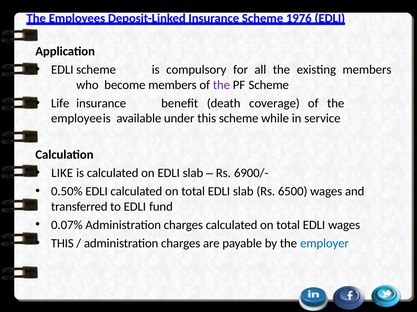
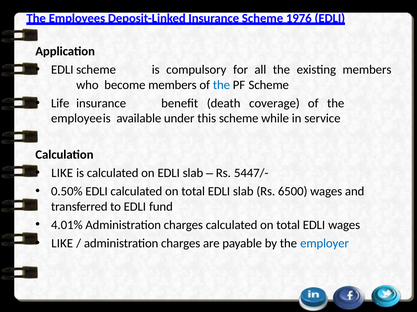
the colour: purple -> blue (221, 85)
6900/-: 6900/- -> 5447/- (251, 173)
0.07%: 0.07% -> 4.01% (67, 225)
THIS: THIS -> LIKE (62, 244)
